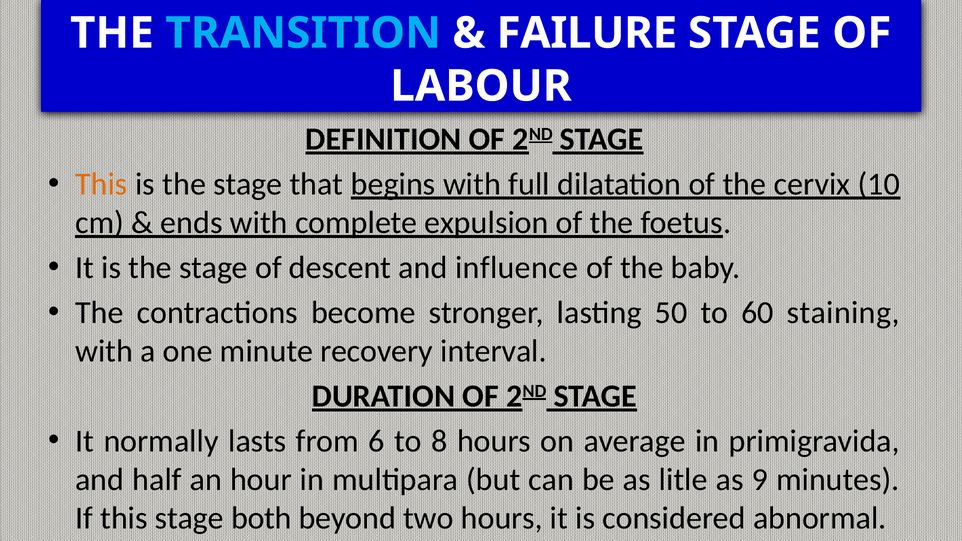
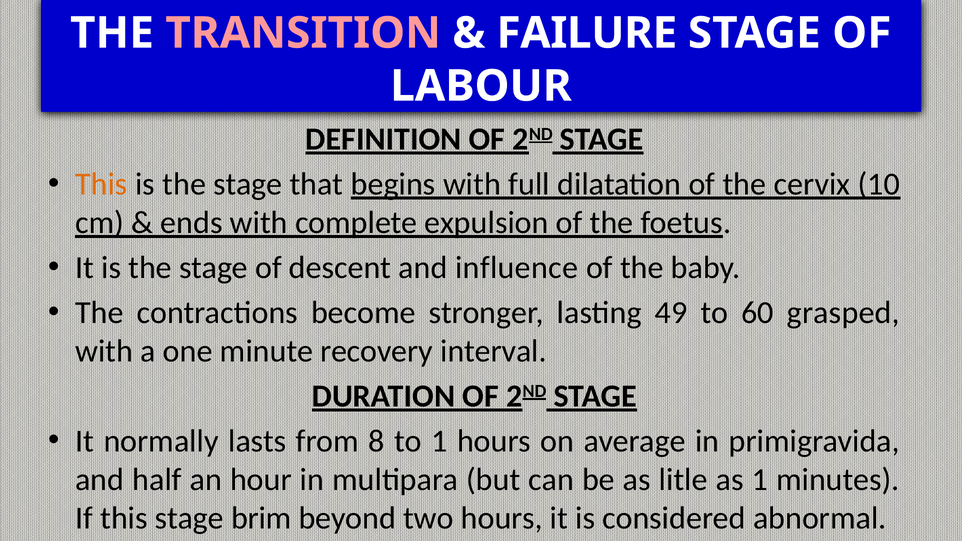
TRANSITION colour: light blue -> pink (303, 33)
50: 50 -> 49 (671, 313)
staining: staining -> grasped (843, 313)
6: 6 -> 8 (377, 441)
to 8: 8 -> 1 (439, 441)
as 9: 9 -> 1 (760, 480)
both: both -> brim (261, 518)
